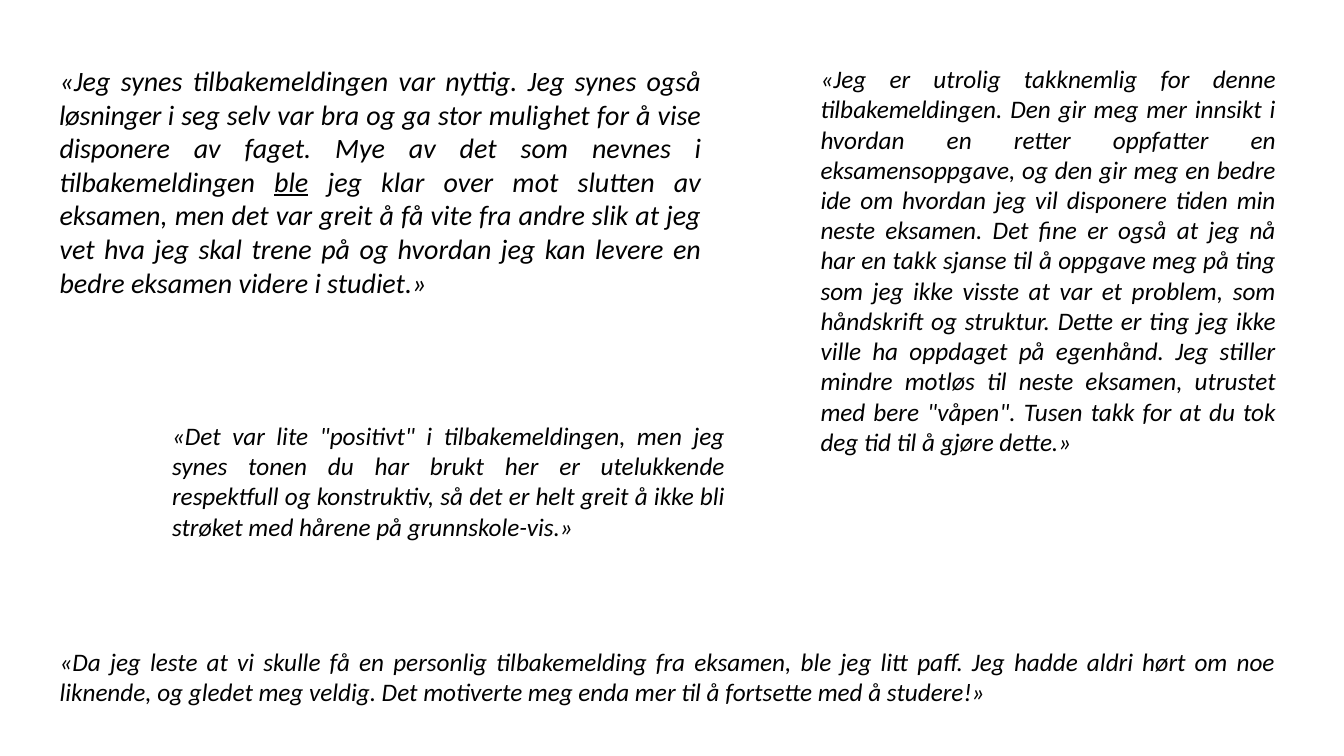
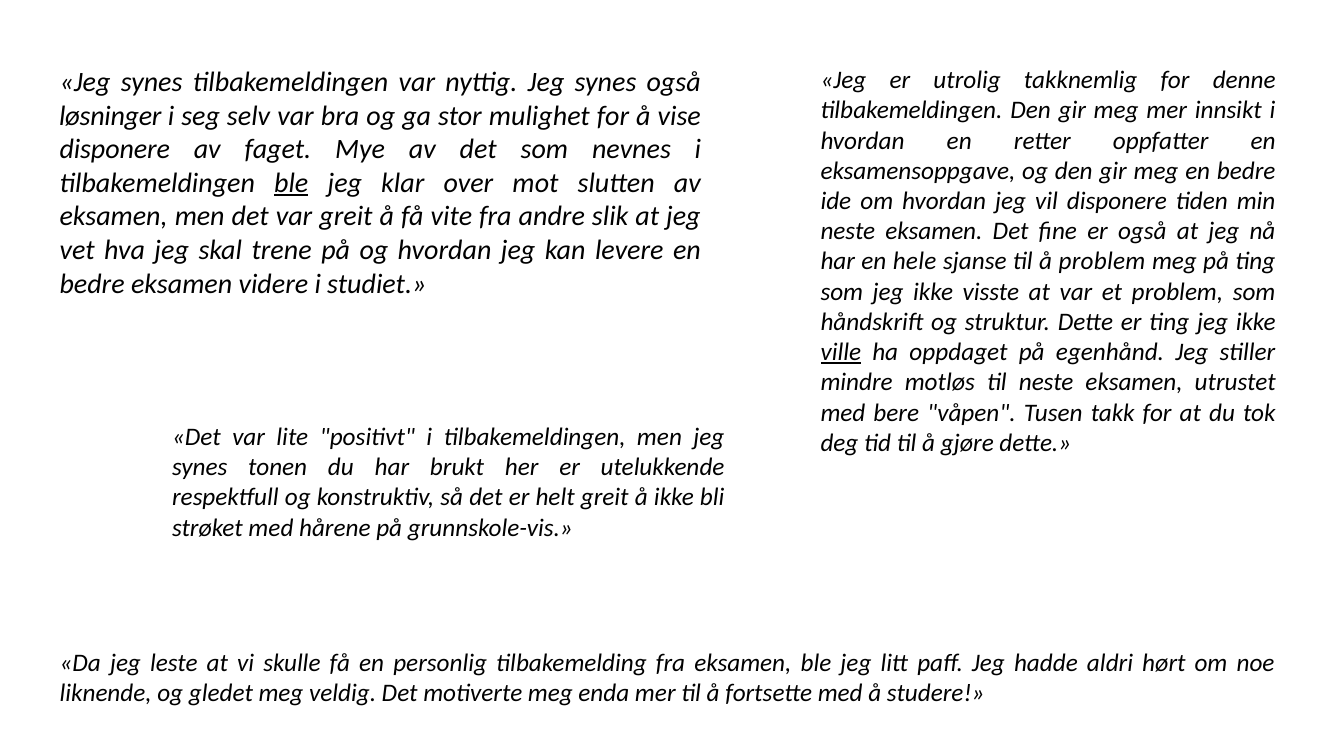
en takk: takk -> hele (915, 262)
å oppgave: oppgave -> problem (1102, 262)
ville underline: none -> present (841, 352)
